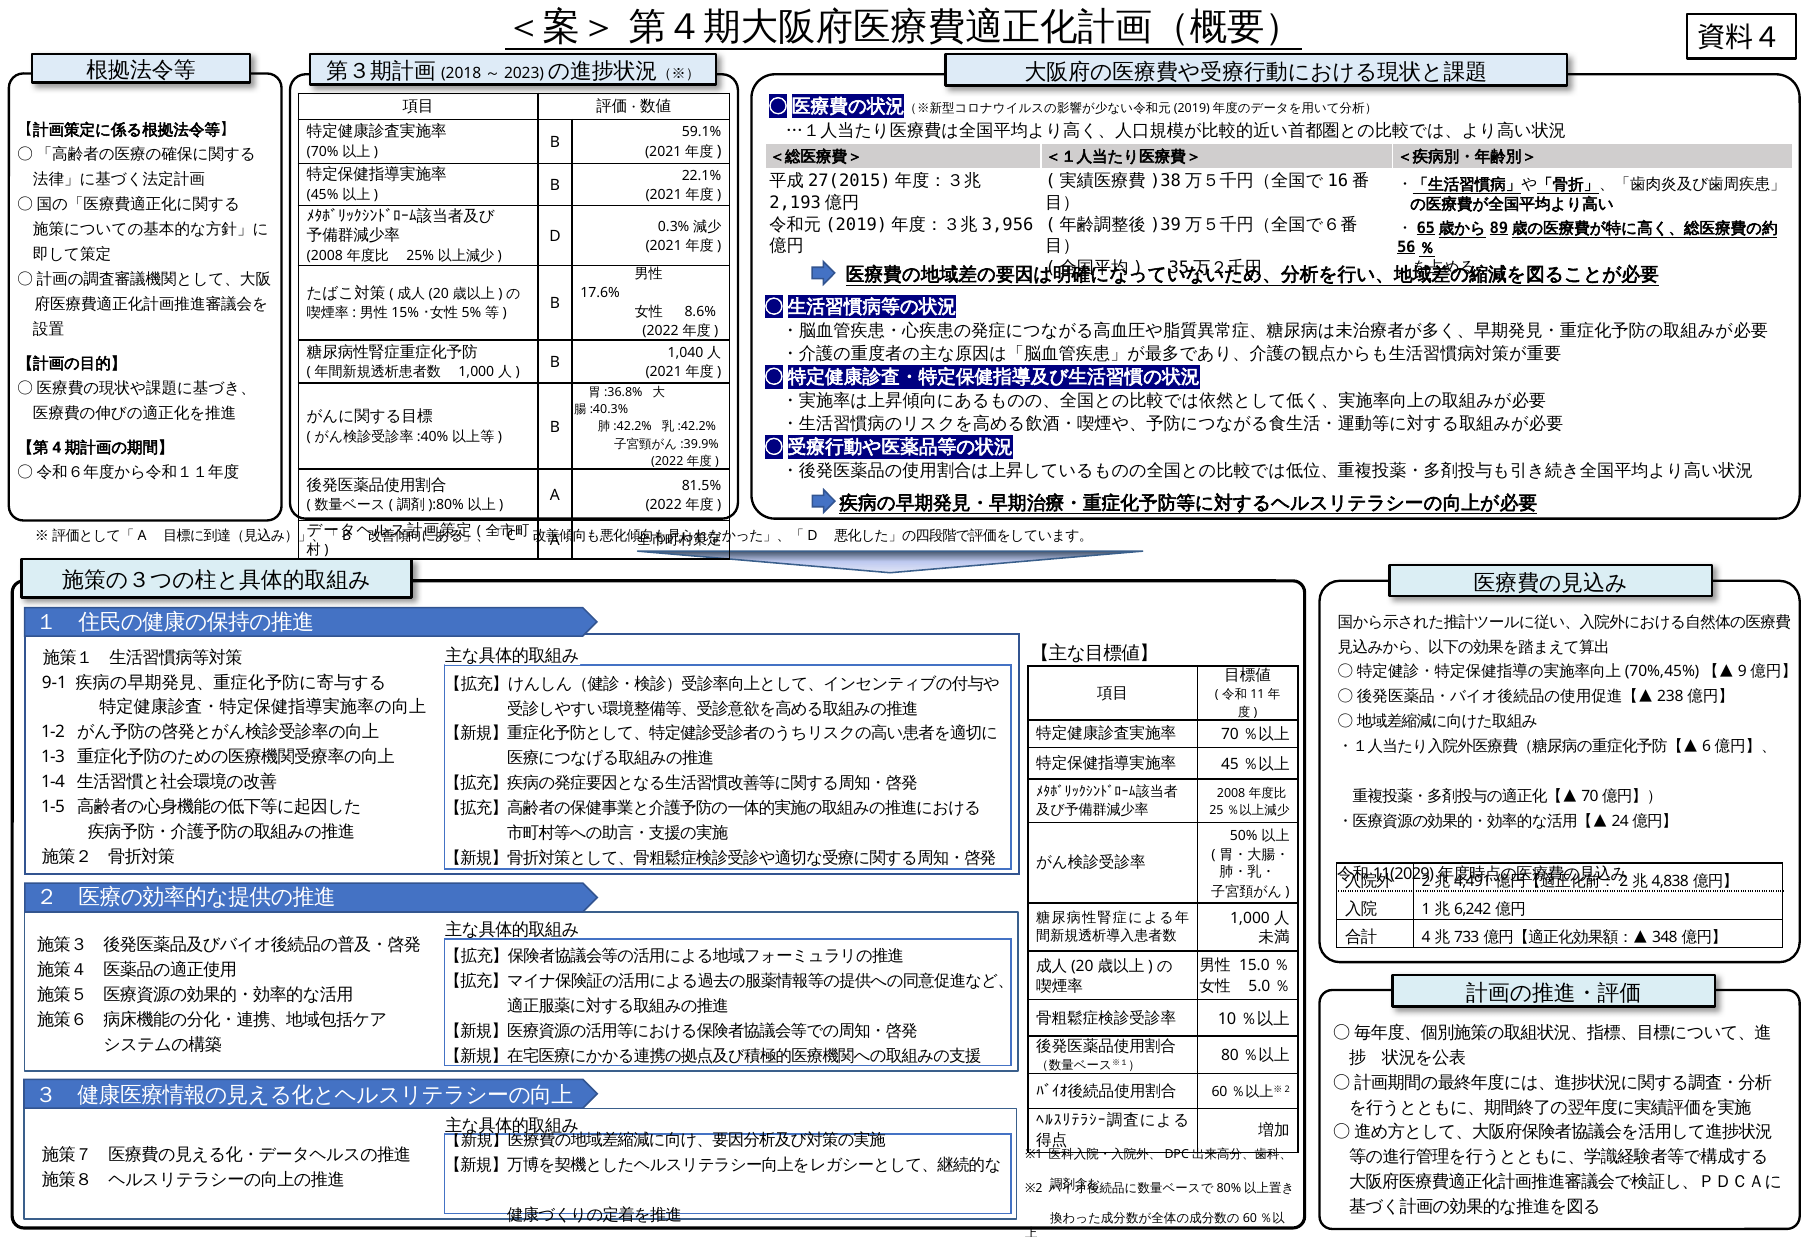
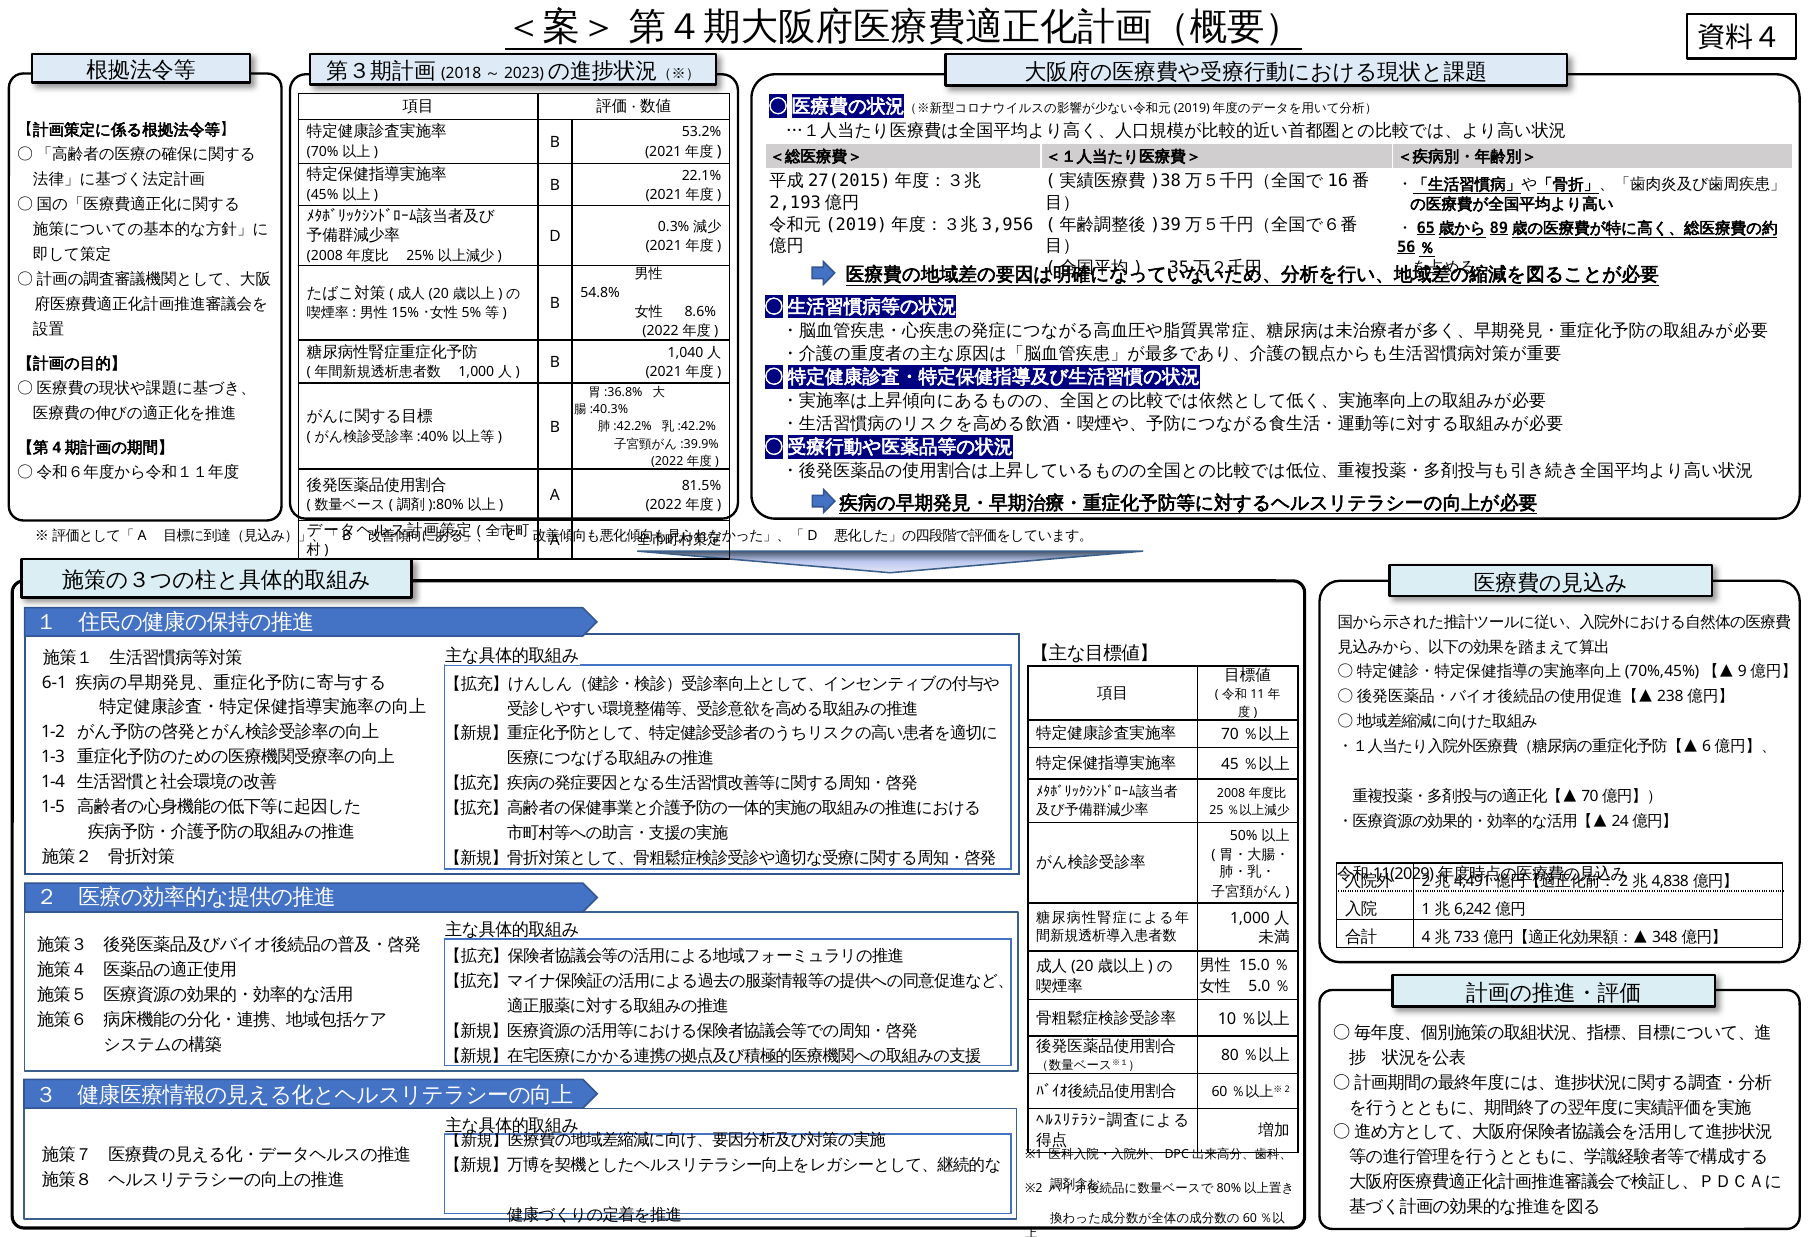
59.1%: 59.1% -> 53.2% (702, 132)
17.6%: 17.6% -> 54.8% (600, 293)
9-1: 9-1 -> 6-1 (54, 683)
